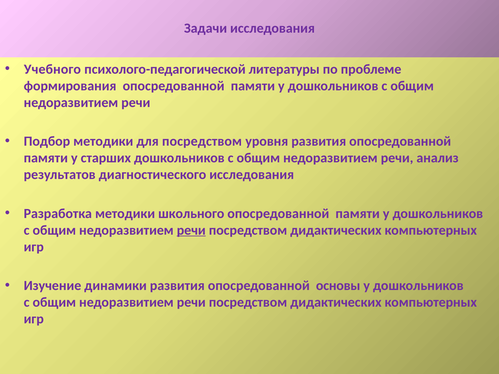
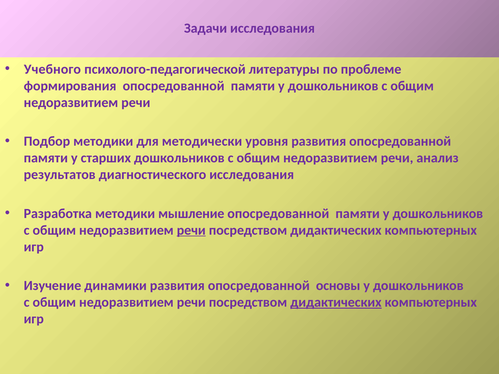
для посредством: посредством -> методически (202, 141)
школьного: школьного -> мышление (191, 214)
дидактических underline: none -> present (336, 302)
